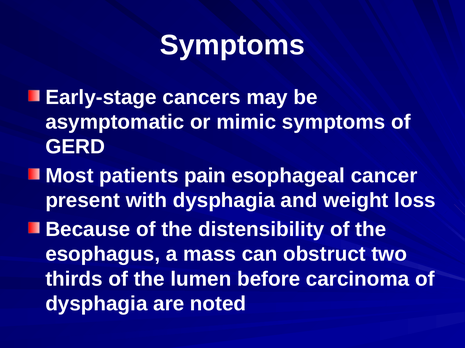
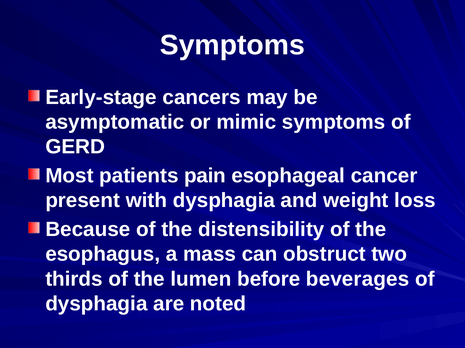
carcinoma: carcinoma -> beverages (358, 279)
